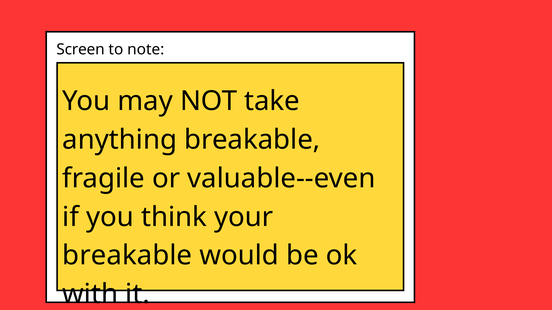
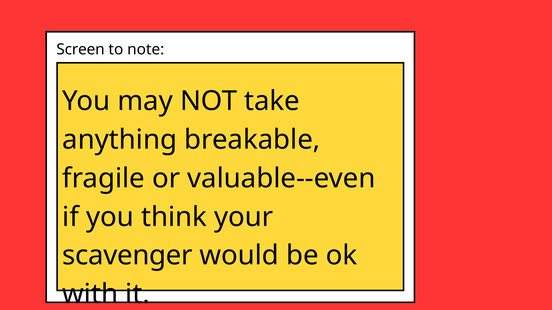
breakable: breakable -> scavenger (127, 256)
